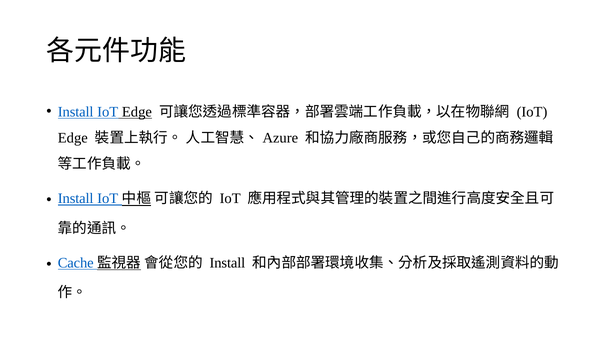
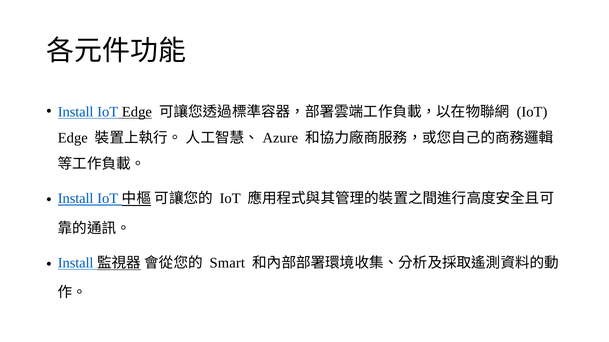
Cache: Cache -> Install (76, 263)
Install: Install -> Smart (227, 263)
